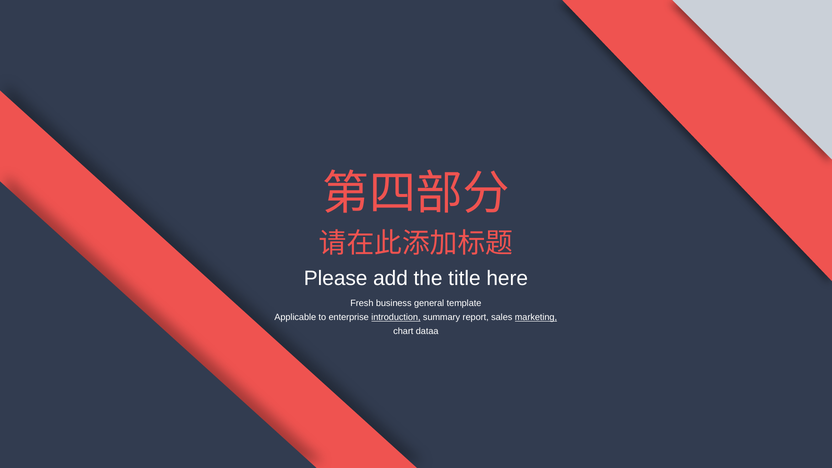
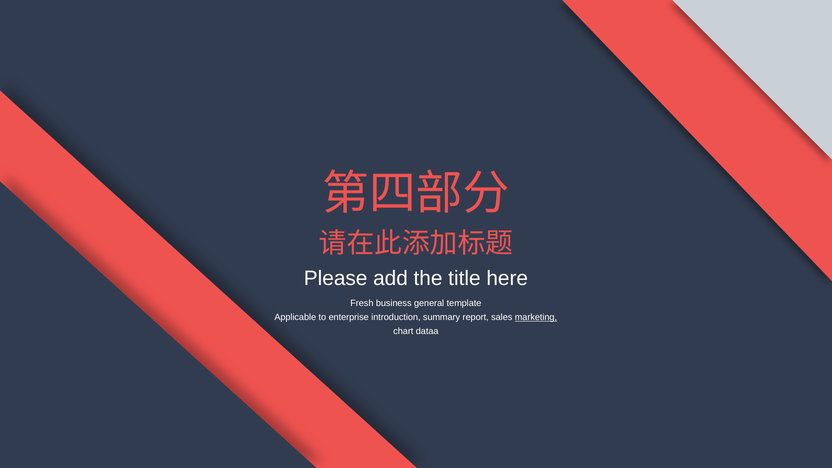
introduction underline: present -> none (396, 317)
